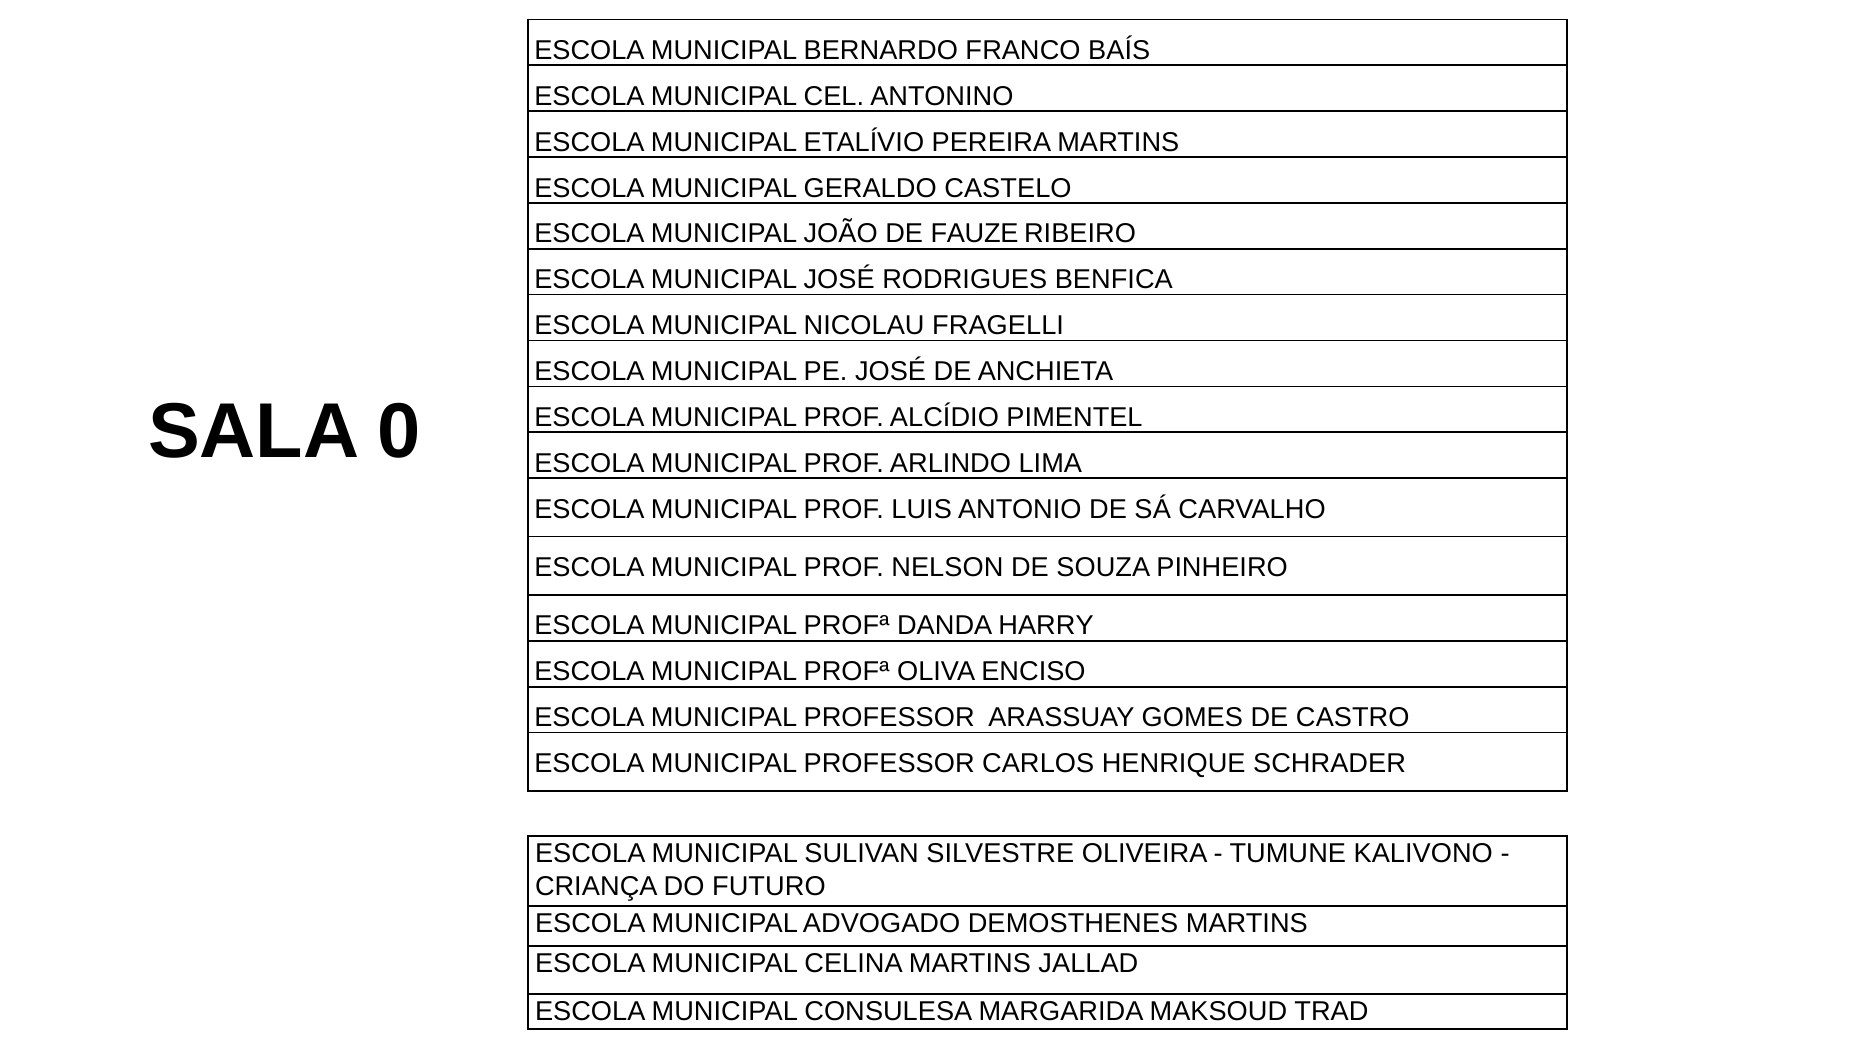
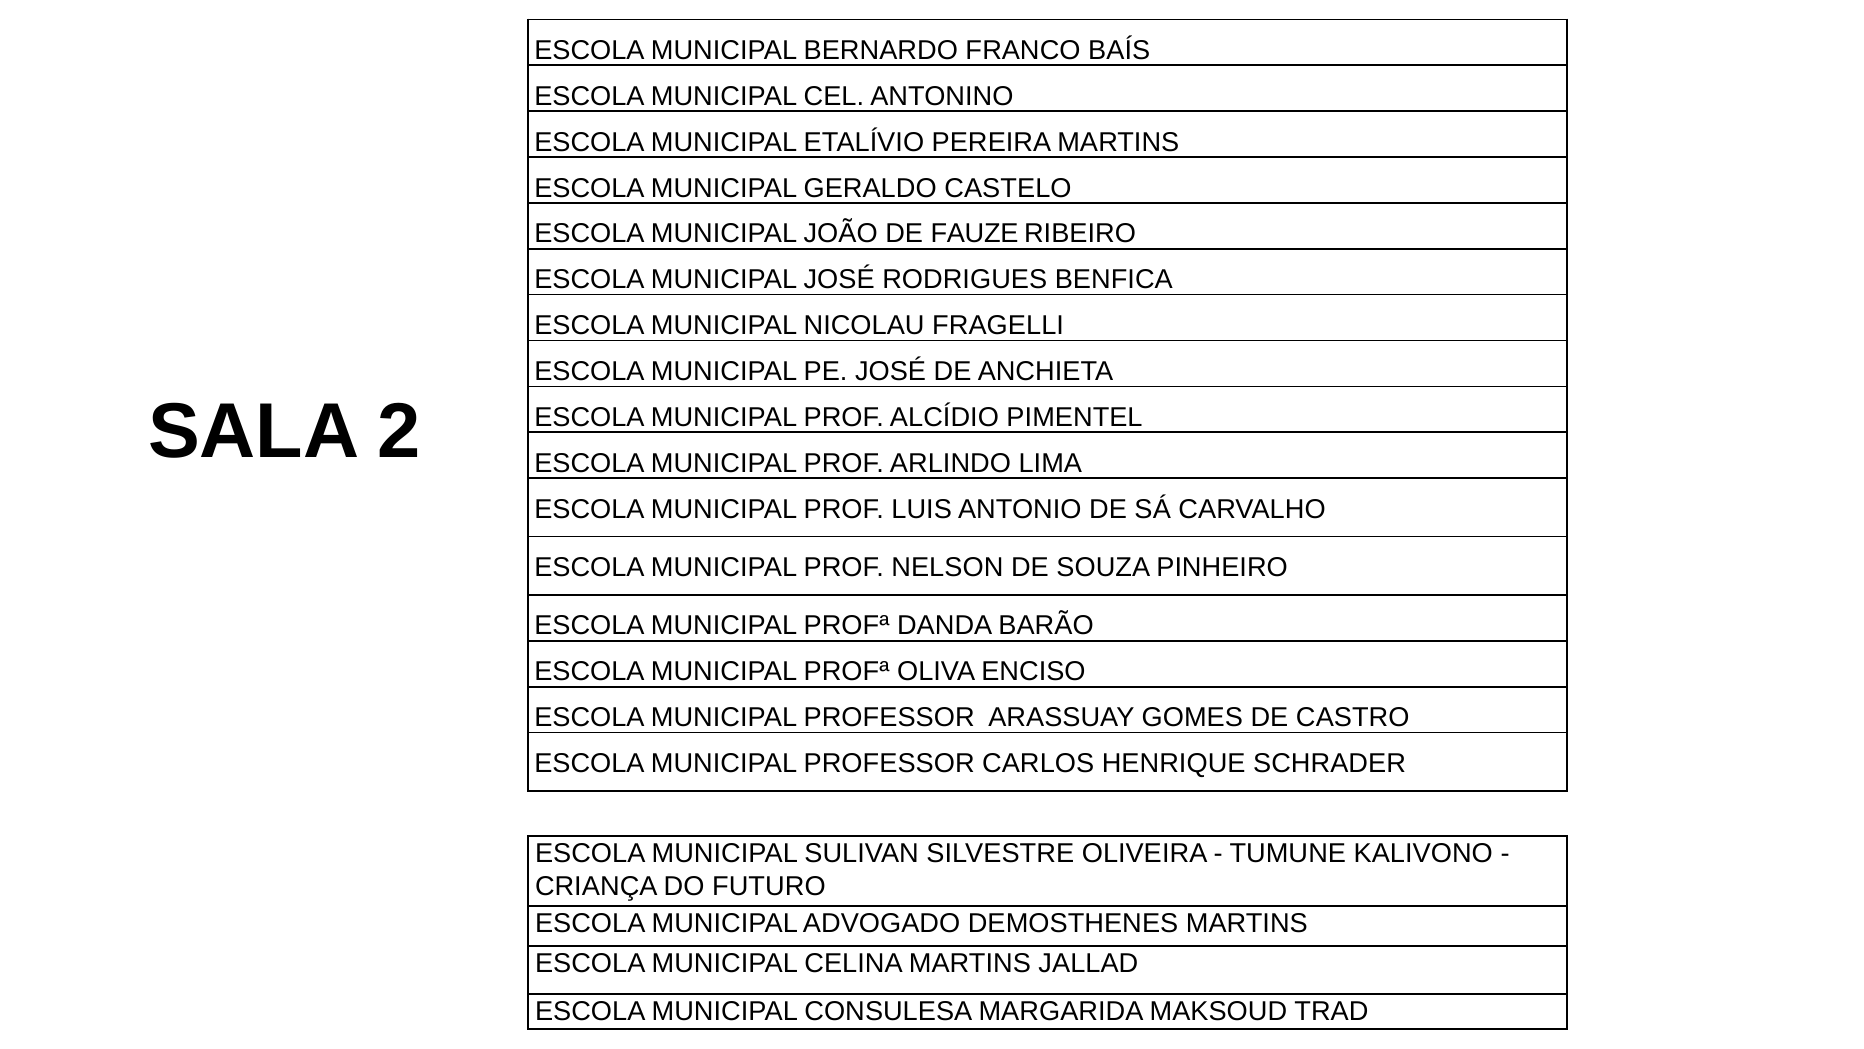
0: 0 -> 2 (400, 431)
HARRY: HARRY -> BARÃO (1046, 626)
